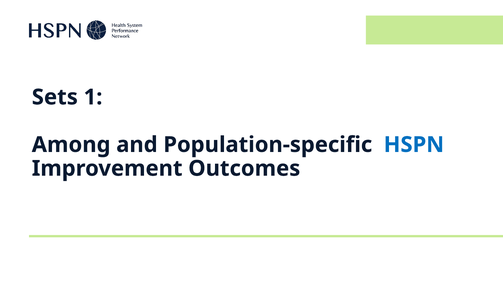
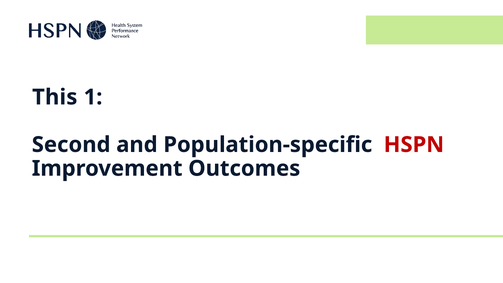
Sets: Sets -> This (55, 97)
Among: Among -> Second (71, 145)
HSPN colour: blue -> red (414, 145)
